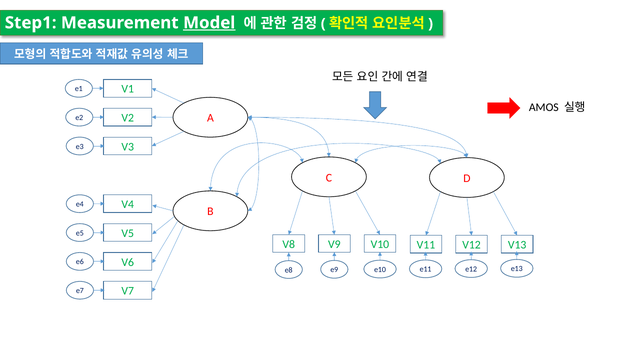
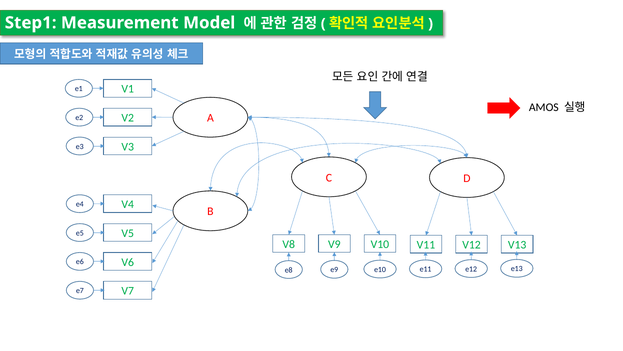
Model underline: present -> none (209, 23)
